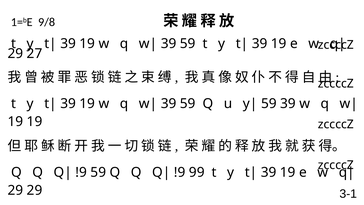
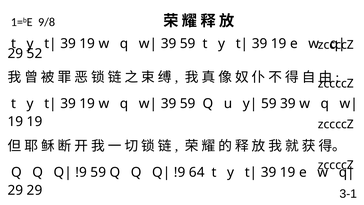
27: 27 -> 52 (35, 53)
99: 99 -> 64 (197, 172)
